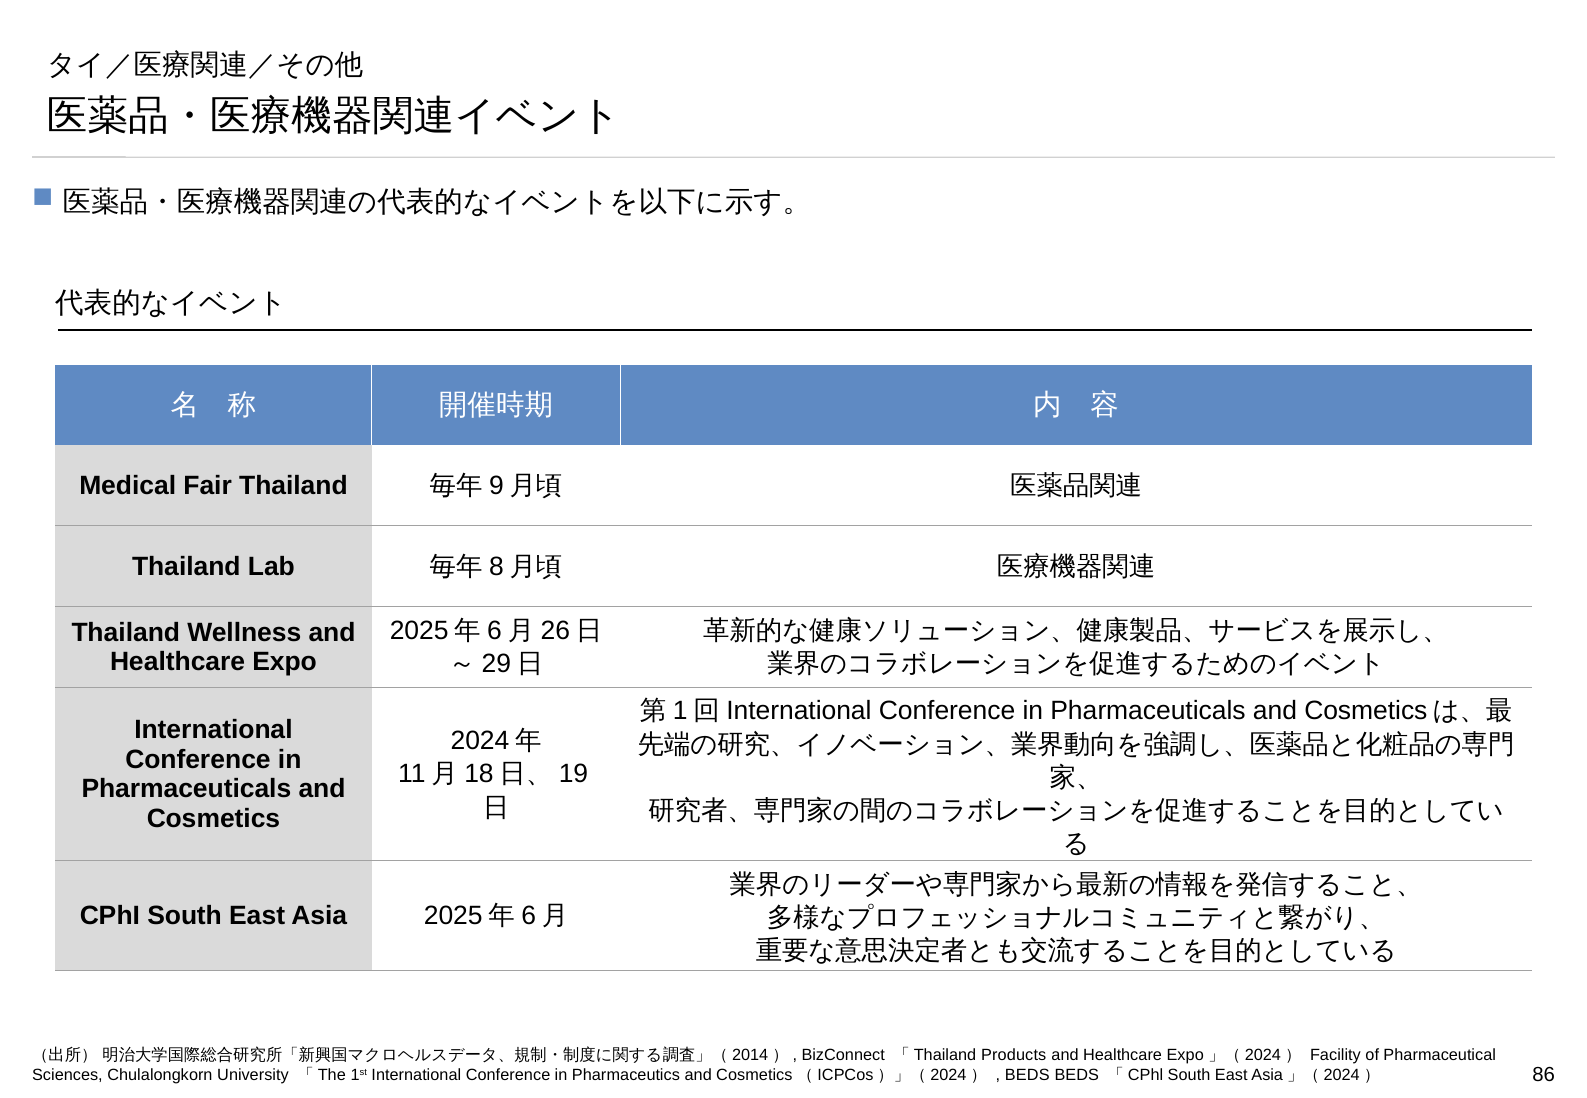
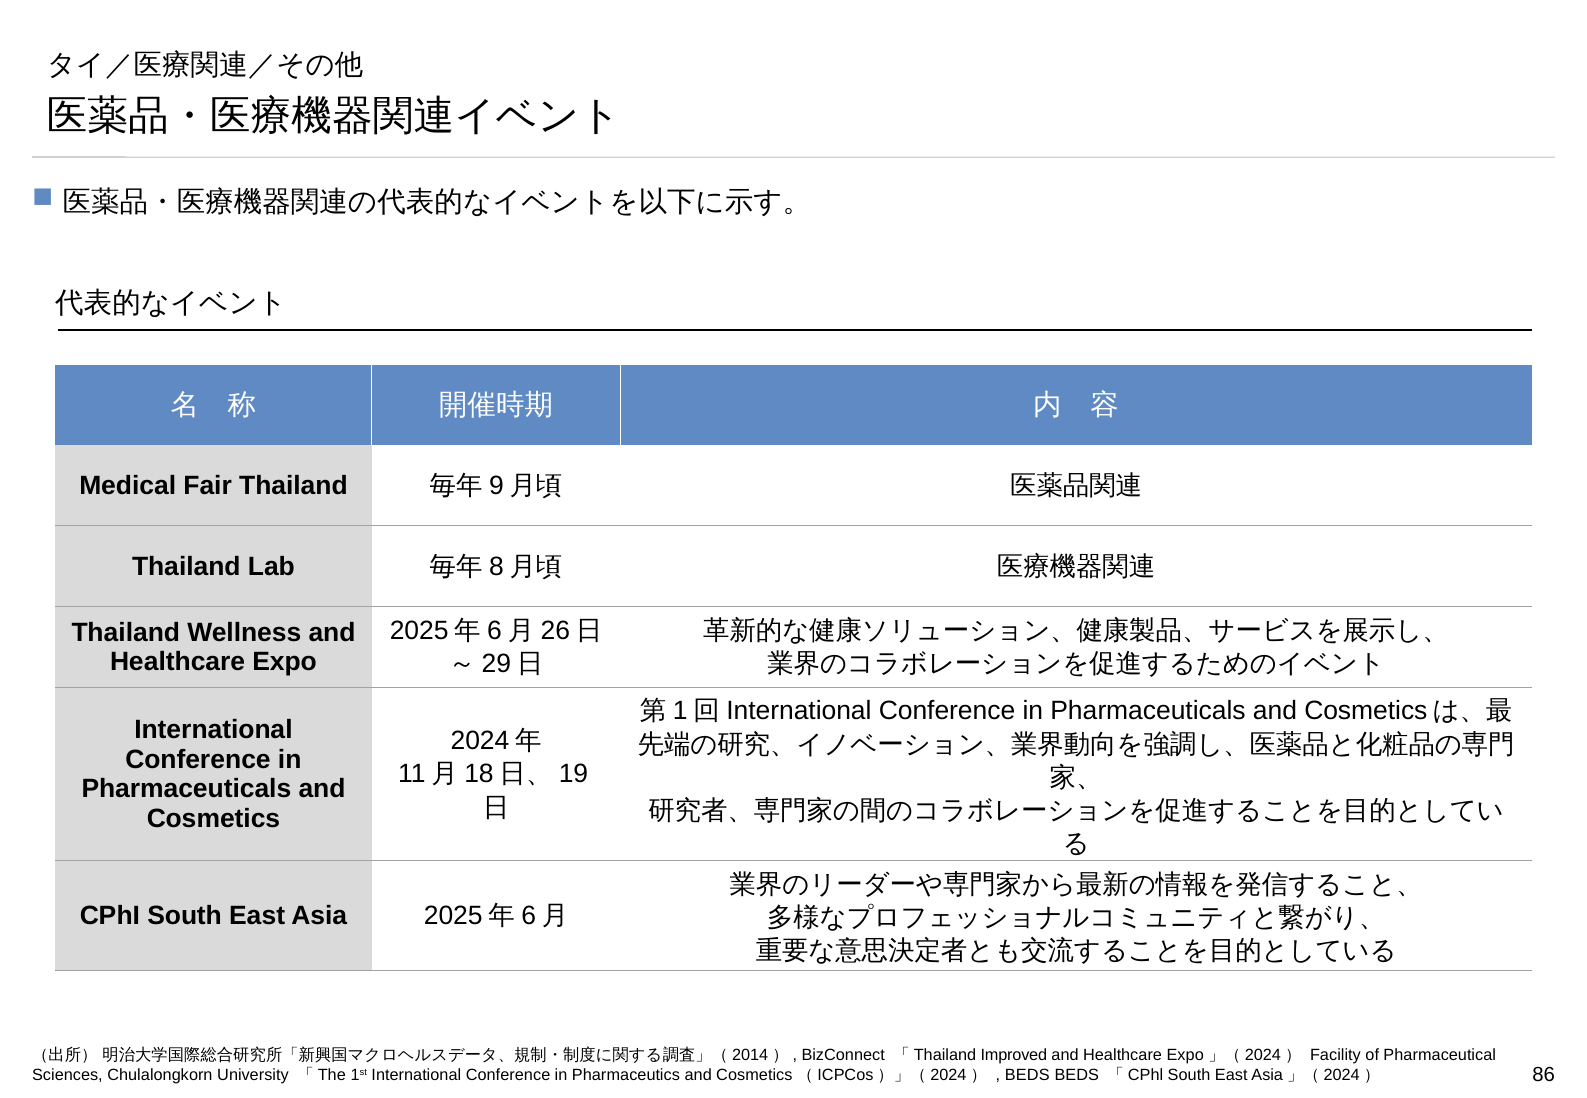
Products: Products -> Improved (1014, 1056)
